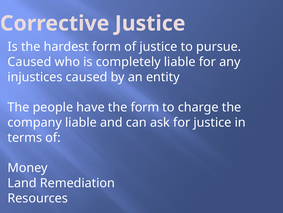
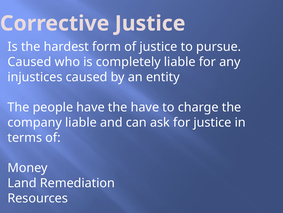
the form: form -> have (145, 107)
